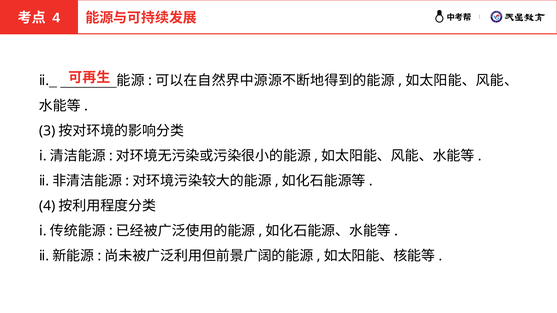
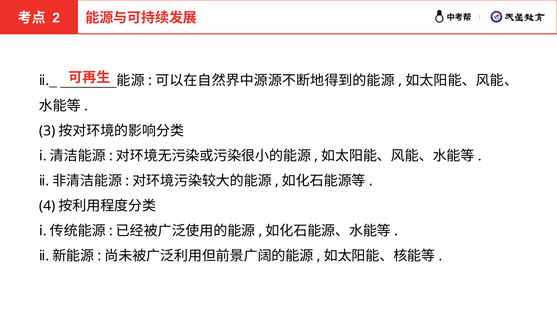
4: 4 -> 2 (56, 18)
